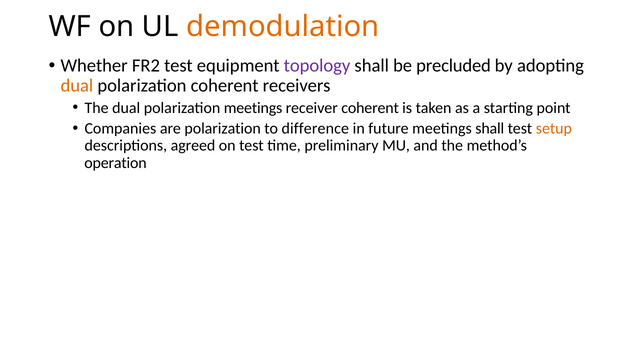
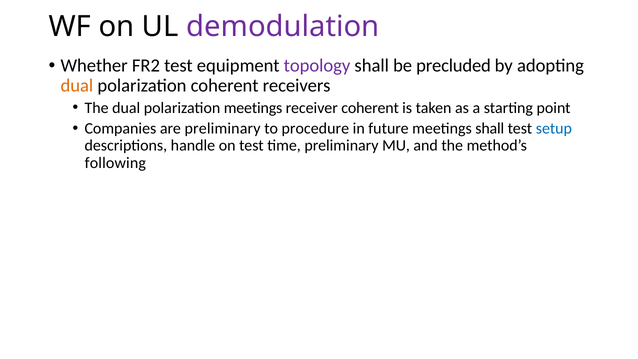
demodulation colour: orange -> purple (283, 27)
are polarization: polarization -> preliminary (223, 128)
difference: difference -> procedure (315, 128)
setup colour: orange -> blue (554, 128)
agreed: agreed -> handle (193, 146)
operation: operation -> following (115, 163)
